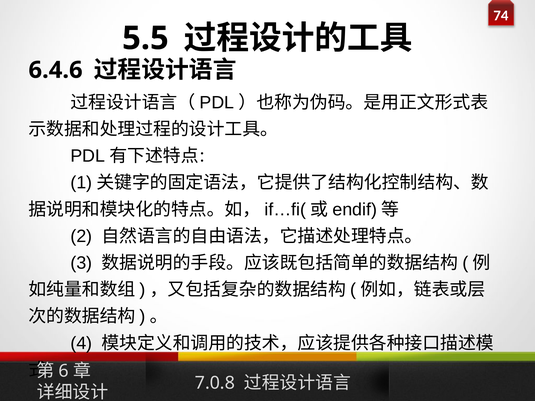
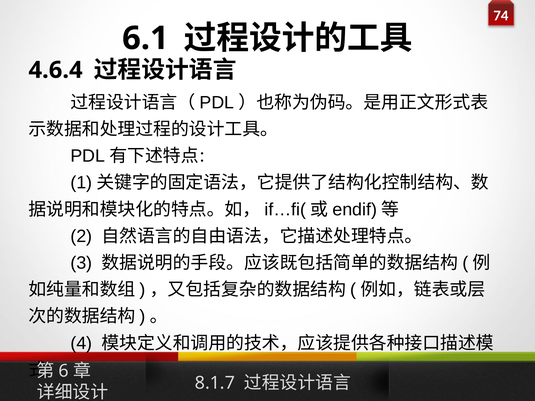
5.5: 5.5 -> 6.1 (145, 38)
6.4.6: 6.4.6 -> 4.6.4 (56, 70)
7.0.8: 7.0.8 -> 8.1.7 (215, 383)
